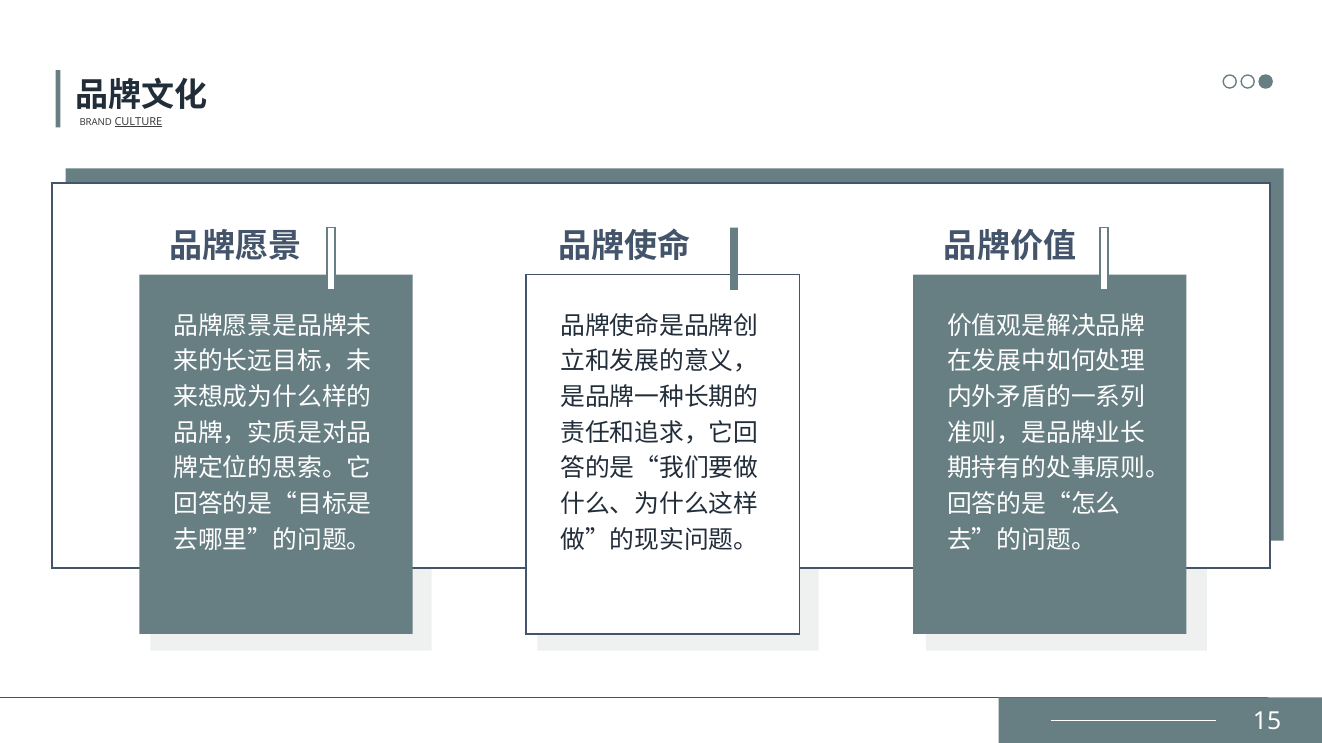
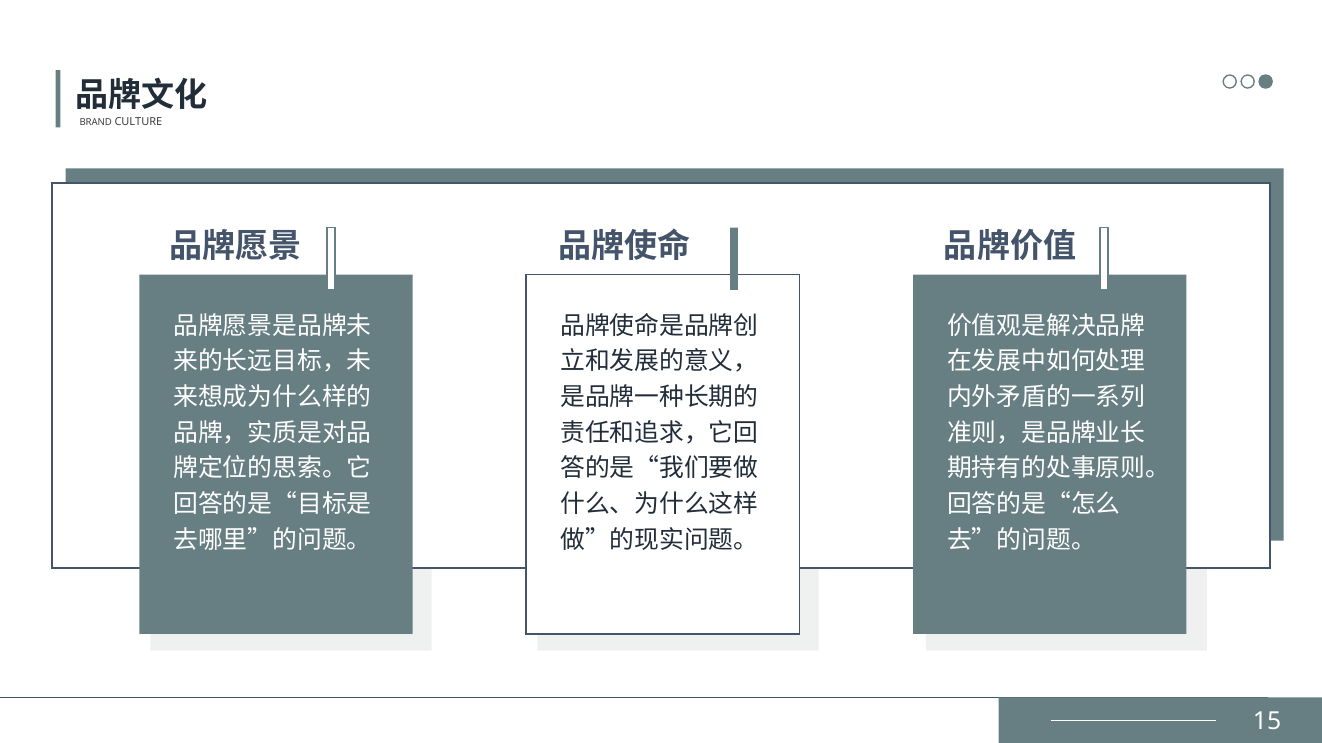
CULTURE underline: present -> none (138, 122)
